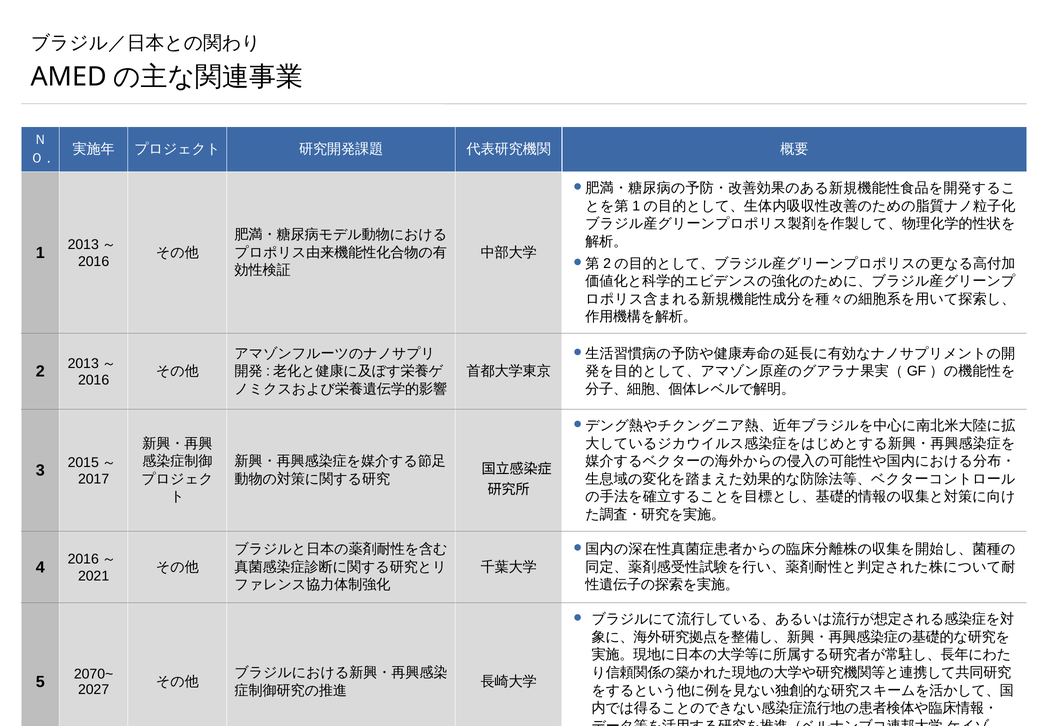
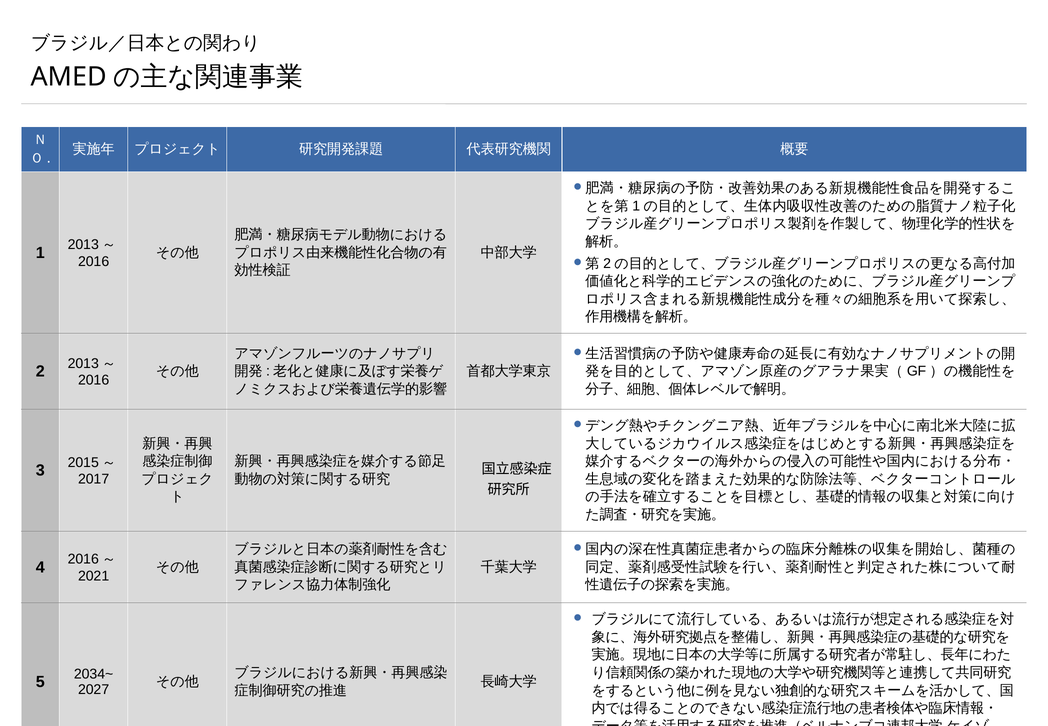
2070~: 2070~ -> 2034~ (94, 673)
